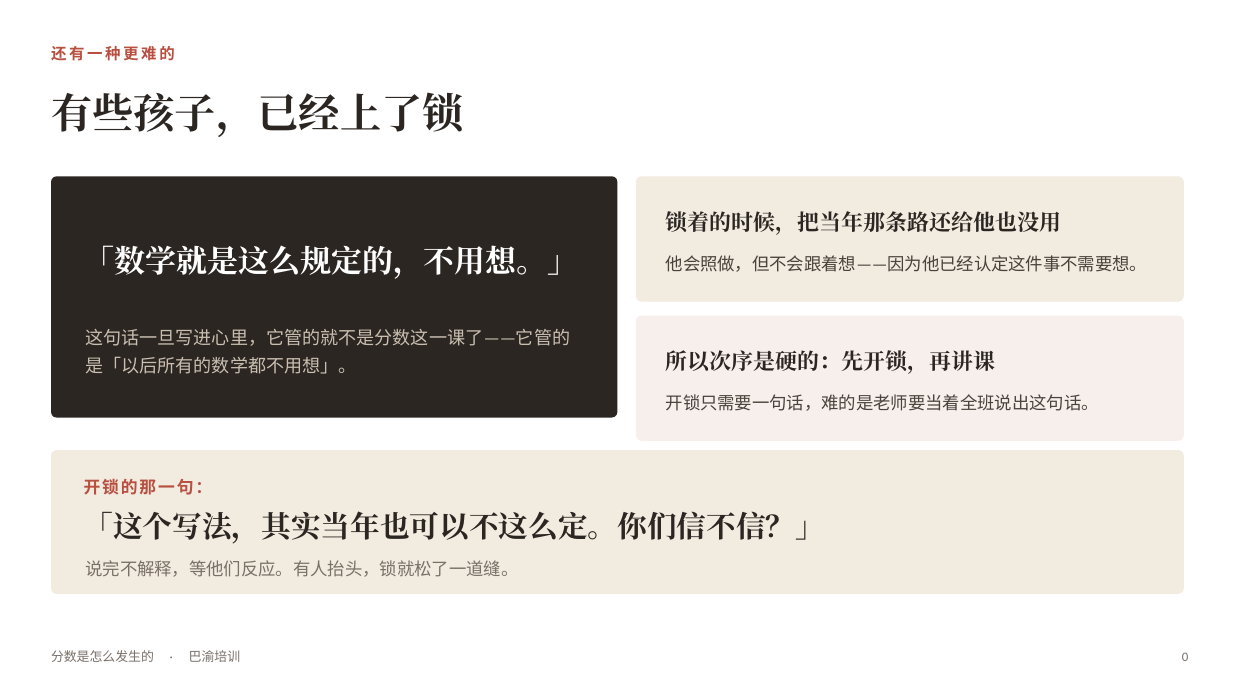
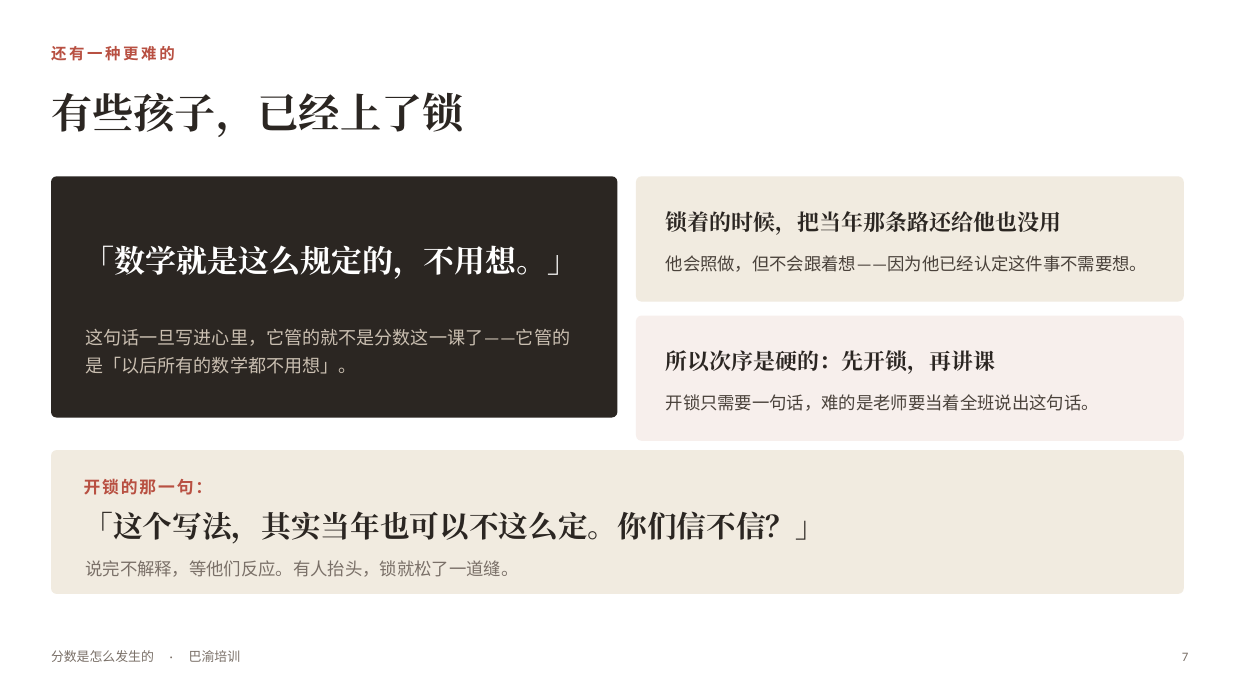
0: 0 -> 7 (1185, 657)
